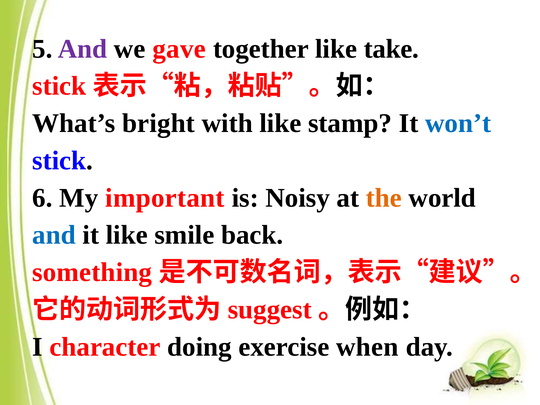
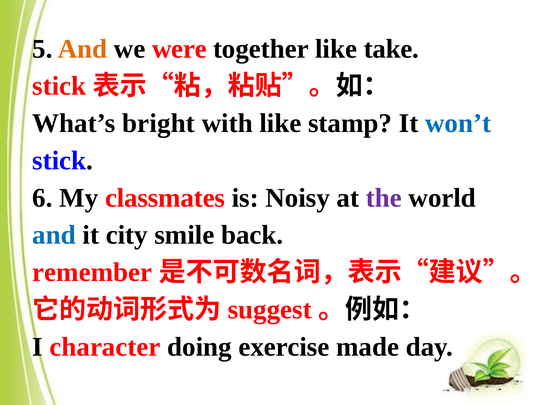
And colour: purple -> orange (83, 49)
gave: gave -> were (179, 49)
important: important -> classmates (165, 198)
the colour: orange -> purple (384, 198)
it like: like -> city (127, 235)
something: something -> remember (92, 272)
when: when -> made (368, 347)
